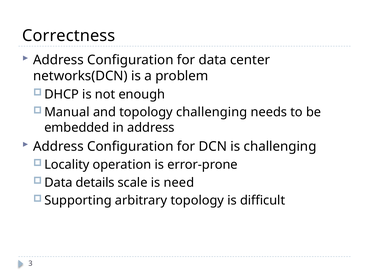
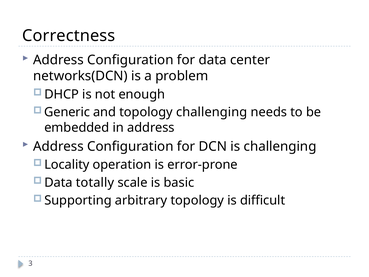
Manual: Manual -> Generic (67, 112)
details: details -> totally (95, 182)
need: need -> basic (179, 182)
